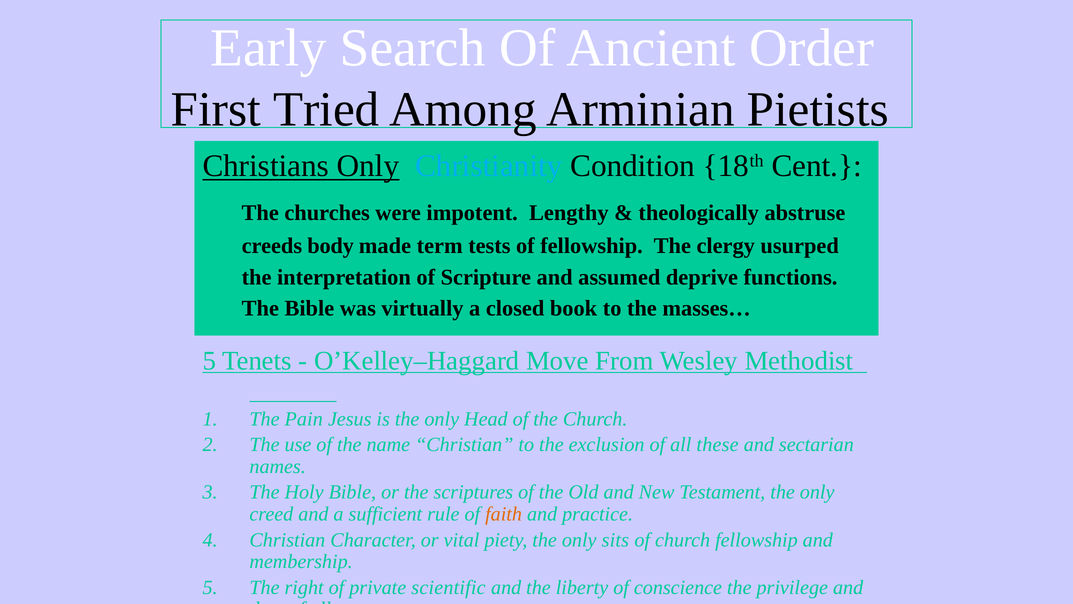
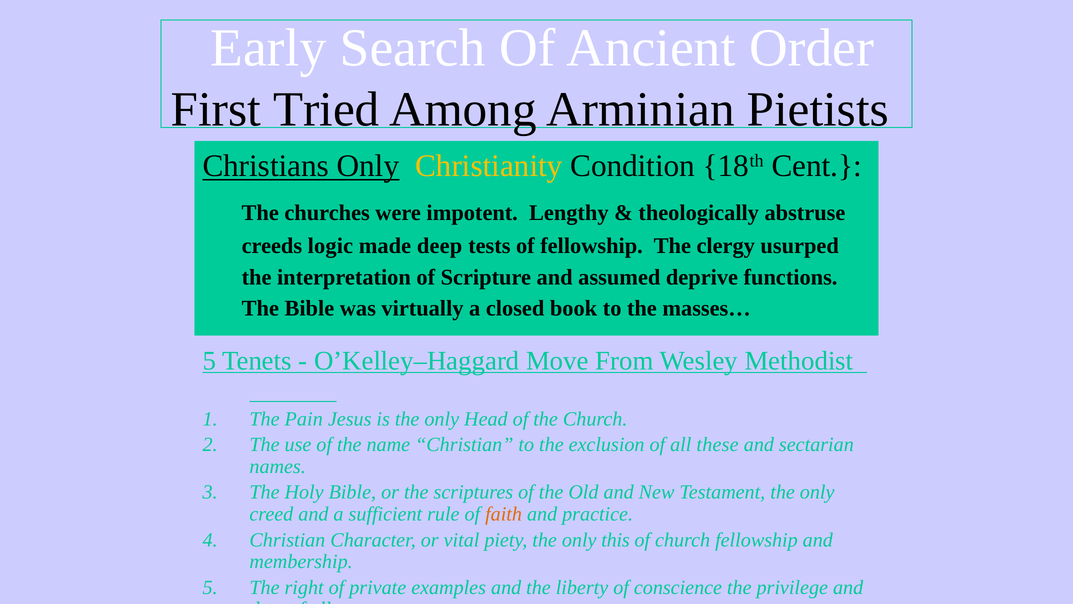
Christianity colour: light blue -> yellow (489, 166)
body: body -> logic (330, 246)
term: term -> deep (440, 246)
sits: sits -> this (616, 539)
scientific: scientific -> examples (449, 587)
